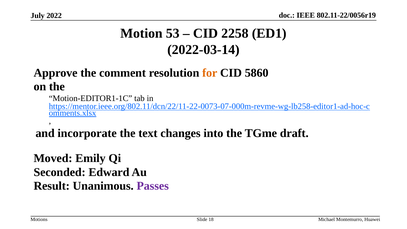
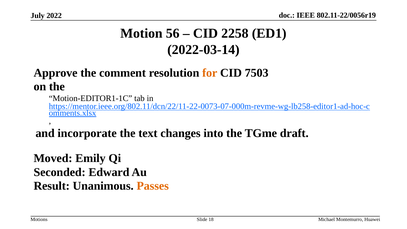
53: 53 -> 56 (173, 33)
5860: 5860 -> 7503 (257, 73)
Passes colour: purple -> orange (153, 186)
